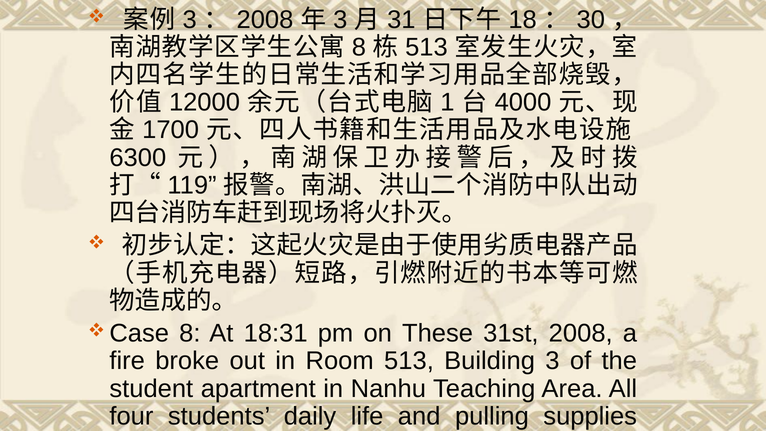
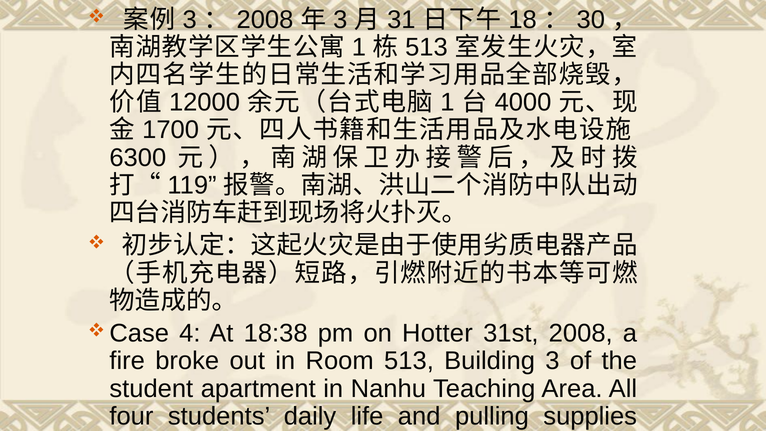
8: 8 -> 1 (359, 47)
Case 8: 8 -> 4 (190, 333)
18:31: 18:31 -> 18:38 (276, 333)
These: These -> Hotter (437, 333)
